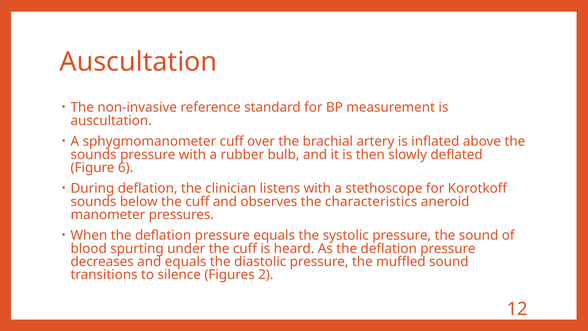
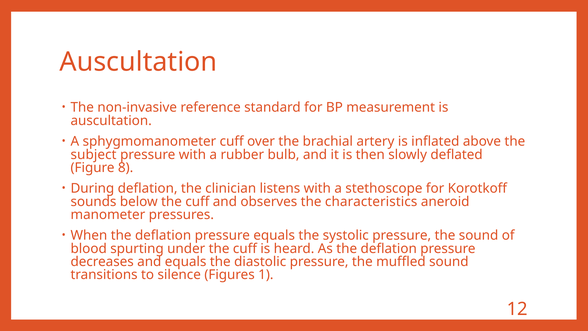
sounds: sounds -> subject (94, 154)
6: 6 -> 8 (126, 168)
2: 2 -> 1 (266, 275)
